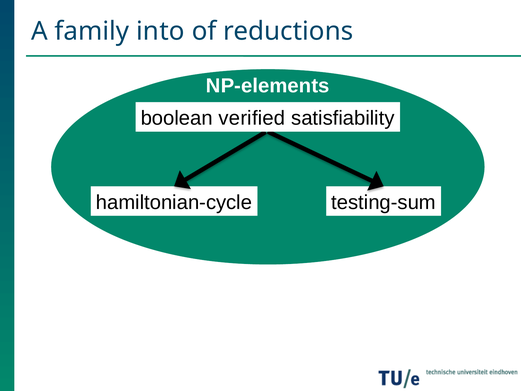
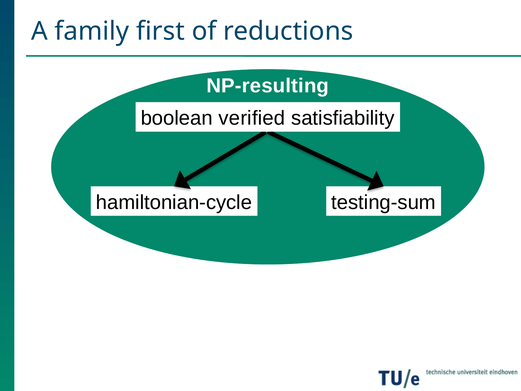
into: into -> first (160, 31)
NP-elements: NP-elements -> NP-resulting (268, 86)
